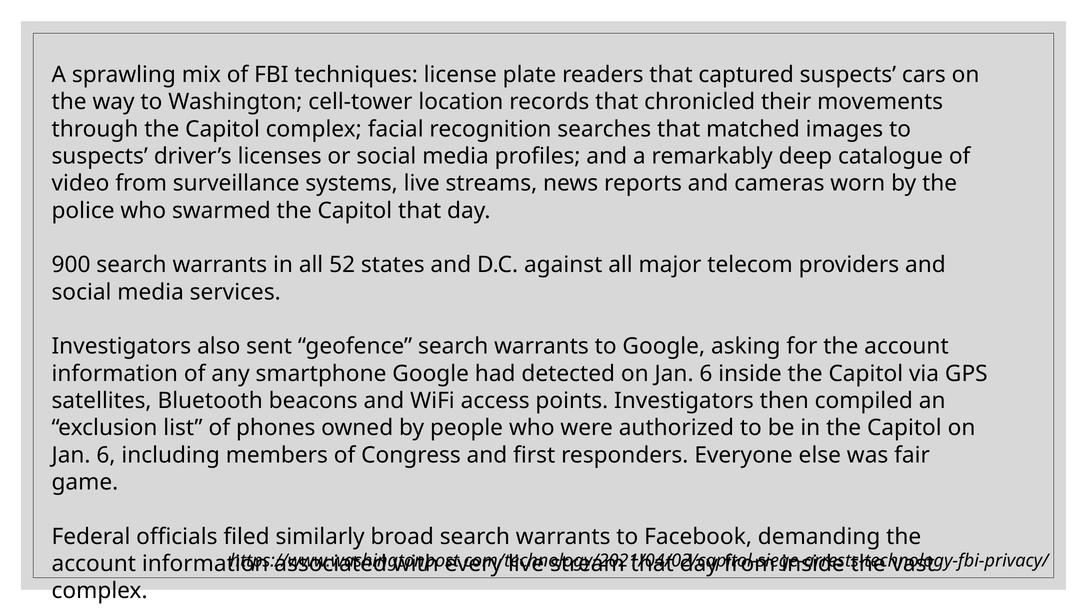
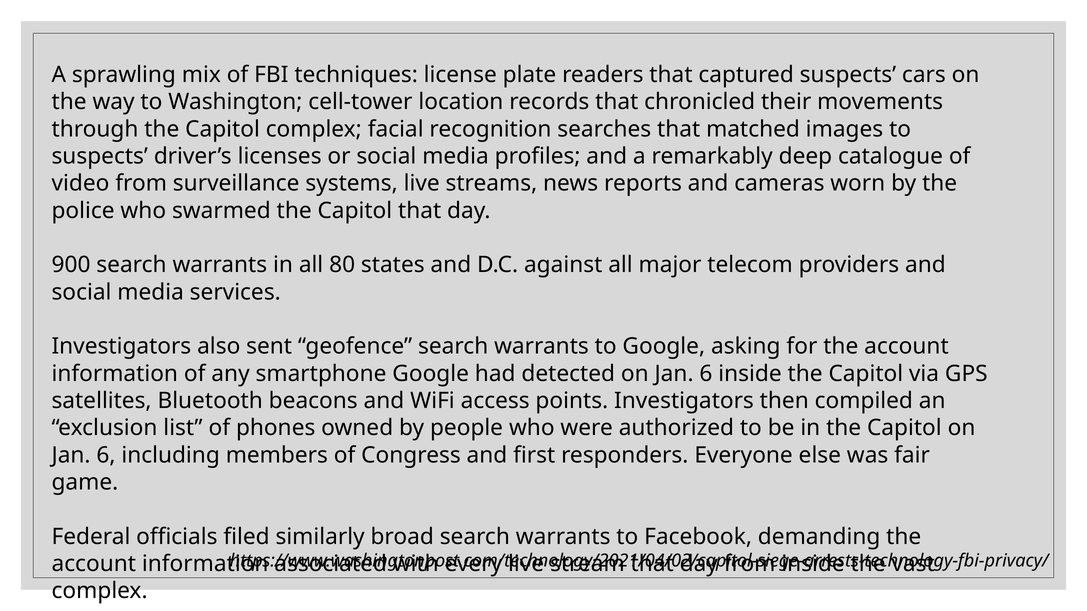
52: 52 -> 80 (342, 265)
